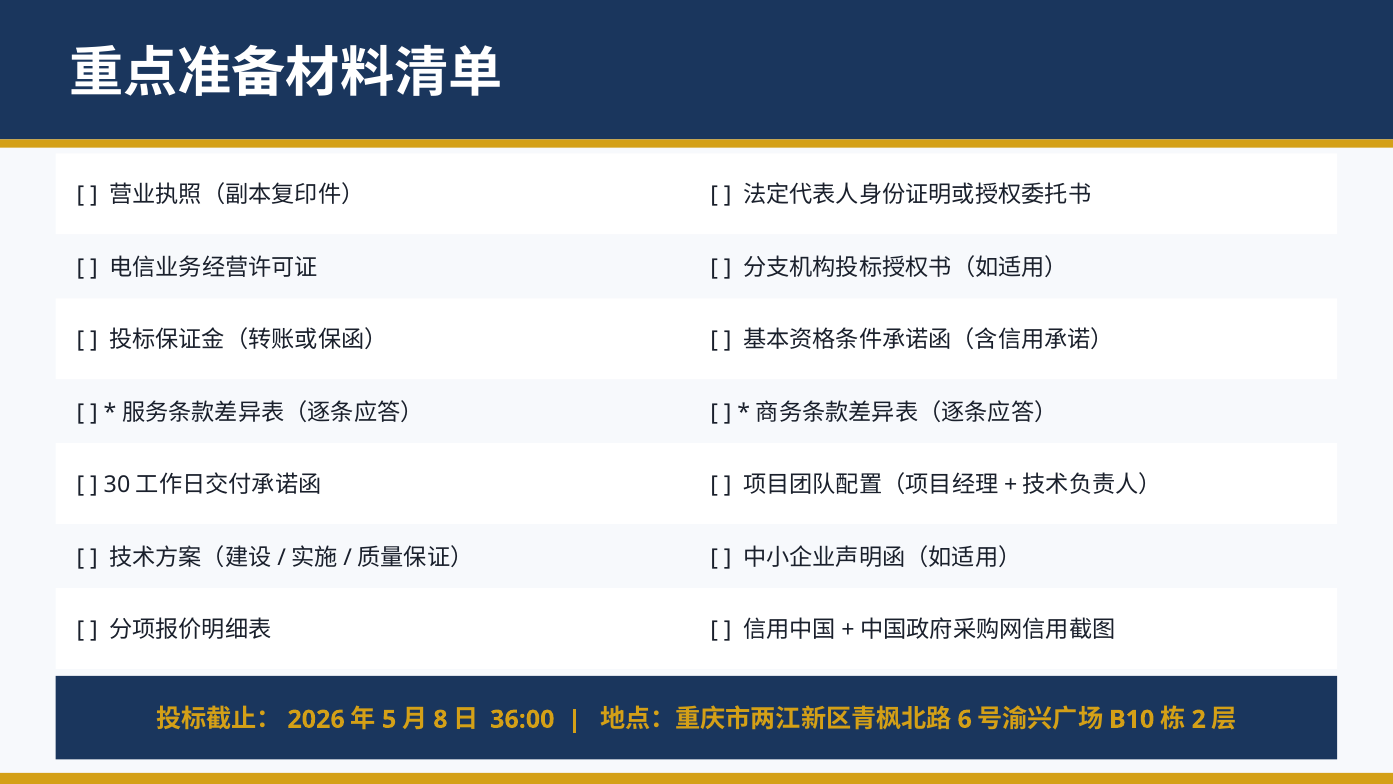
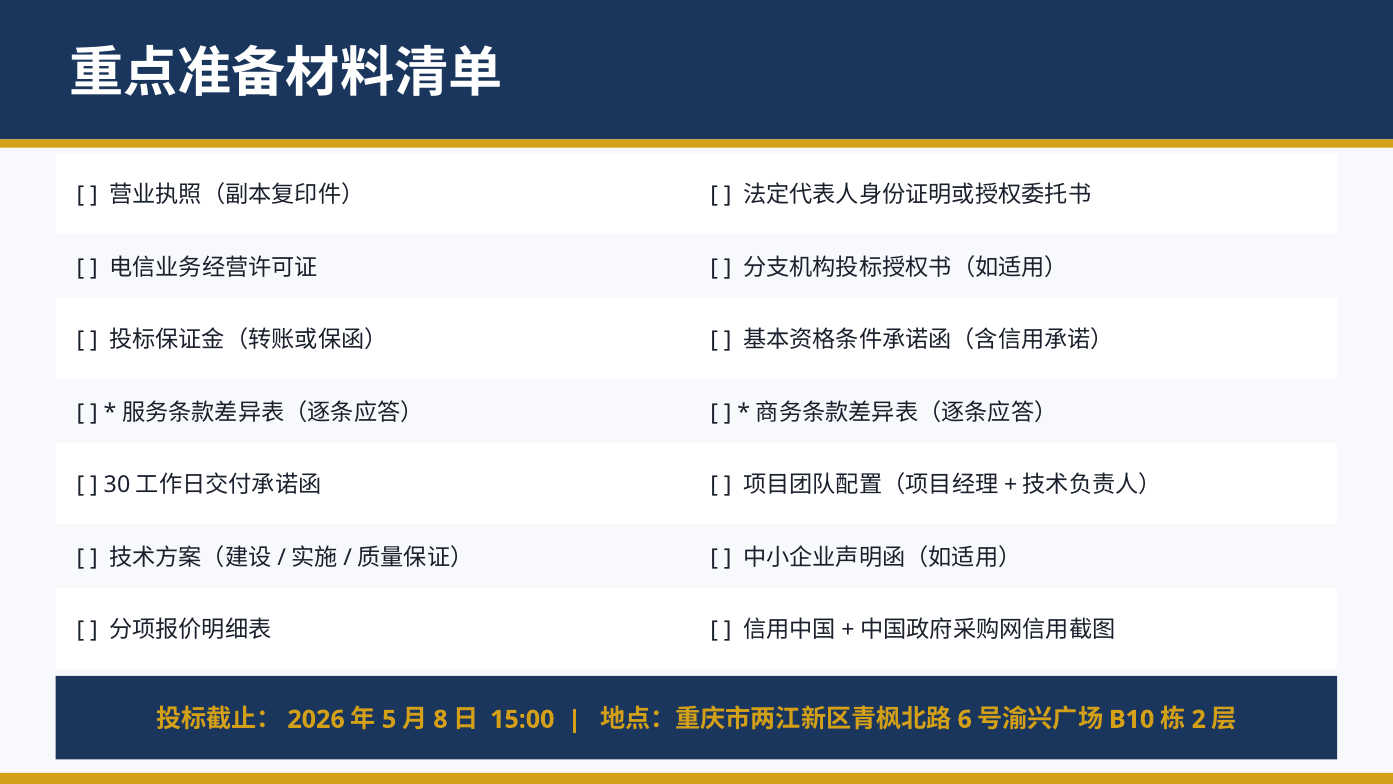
36:00: 36:00 -> 15:00 (522, 719)
